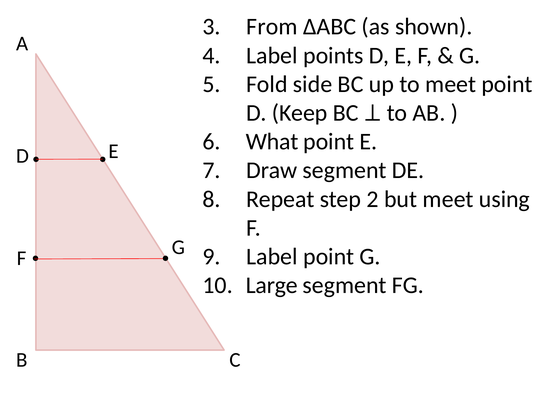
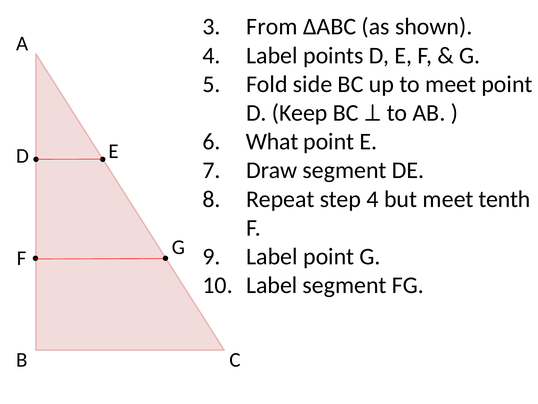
step 2: 2 -> 4 (373, 199)
using: using -> tenth (504, 199)
Large: Large -> Label (272, 285)
